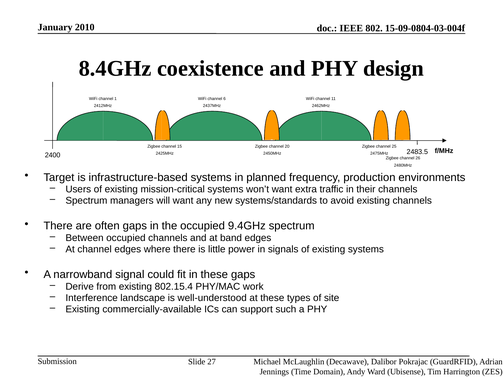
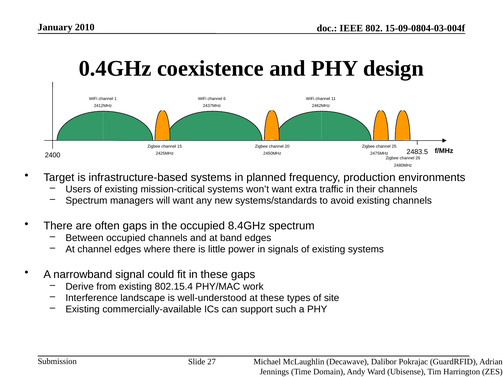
8.4GHz: 8.4GHz -> 0.4GHz (115, 69)
9.4GHz: 9.4GHz -> 8.4GHz (247, 226)
